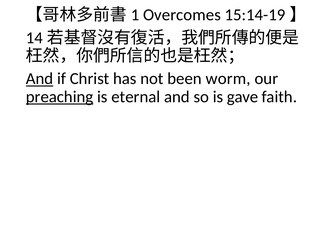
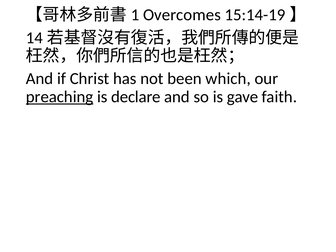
And underline: present -> none (40, 79)
worm: worm -> which (228, 79)
eternal: eternal -> declare (136, 97)
